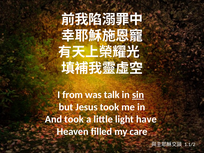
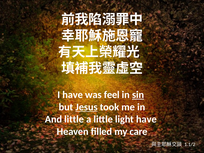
I from: from -> have (73, 95)
talk: talk -> feel (112, 95)
Jesus underline: none -> present (87, 107)
And took: took -> little (74, 119)
